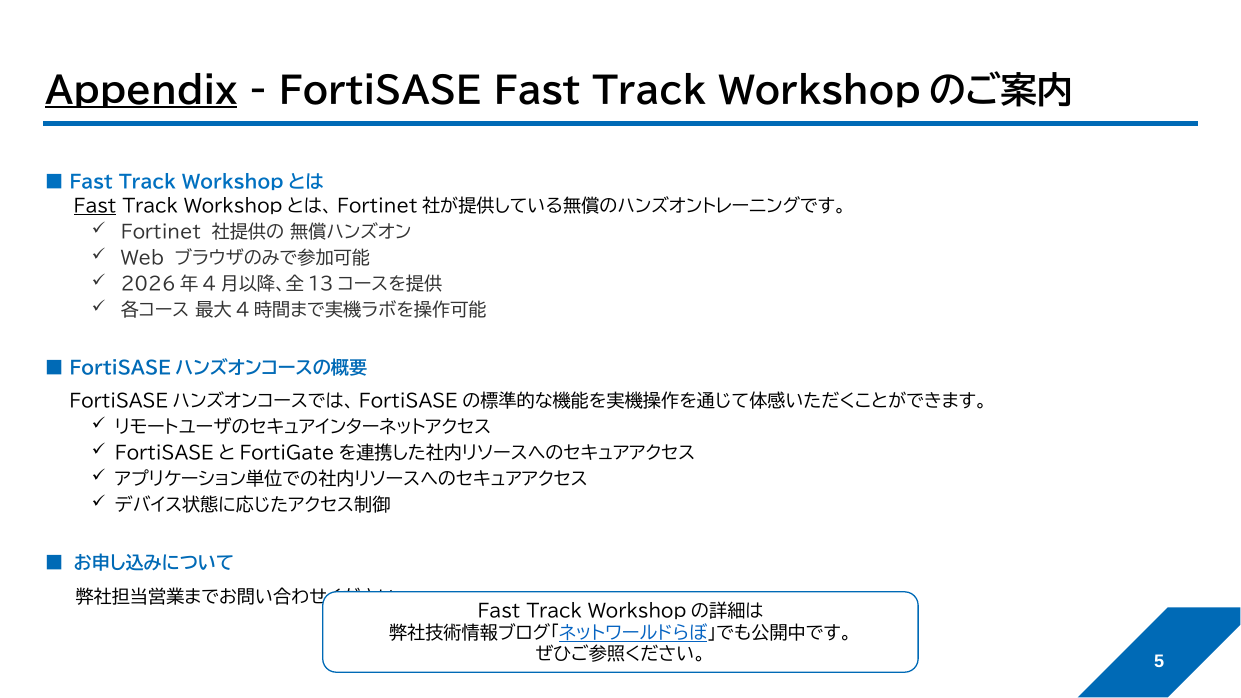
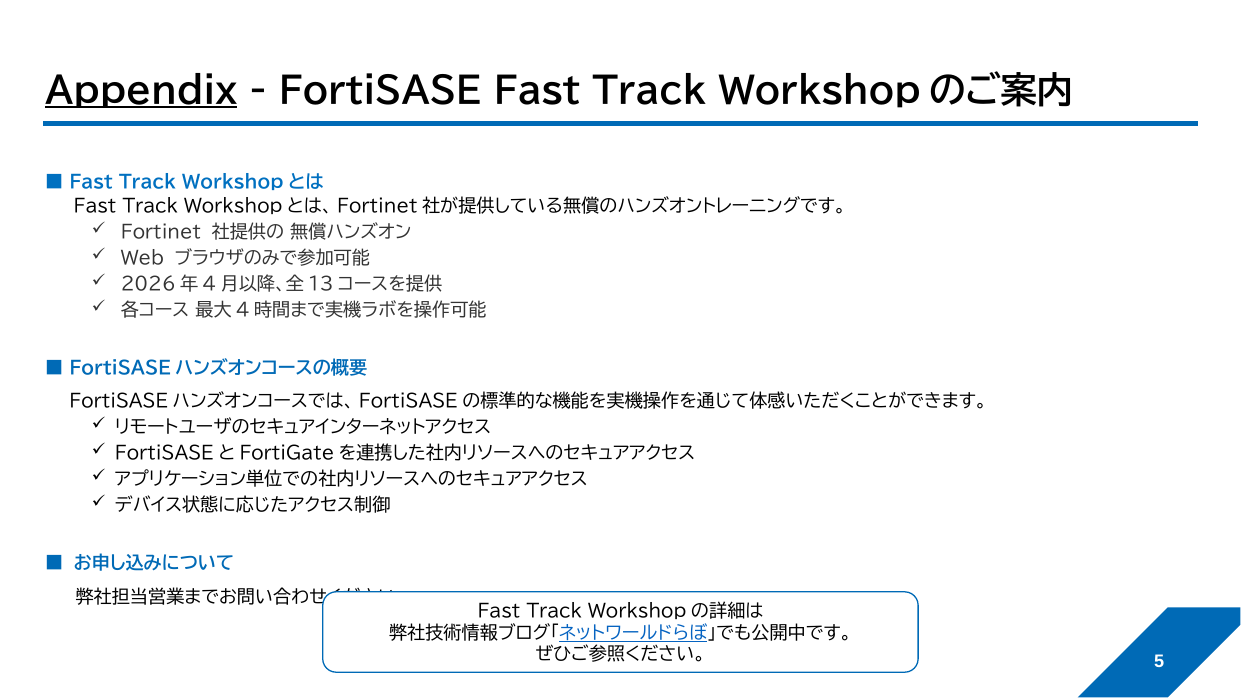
Fast underline: present -> none (95, 207)
